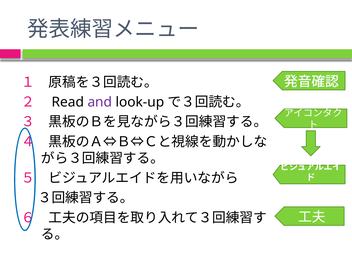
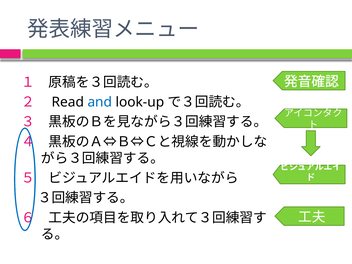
and colour: purple -> blue (100, 102)
